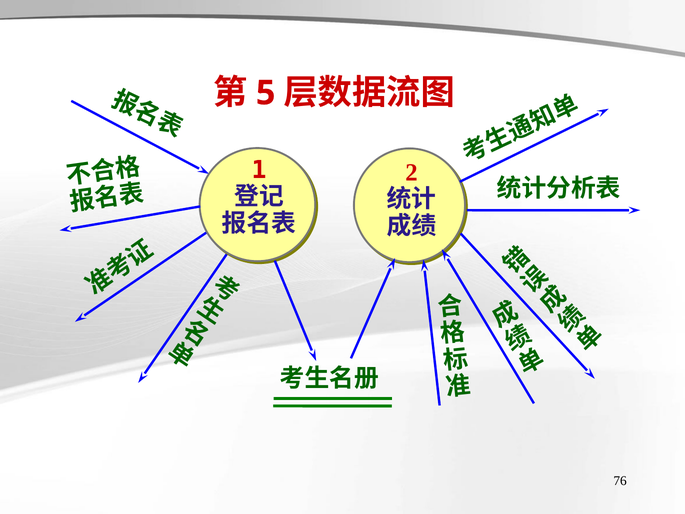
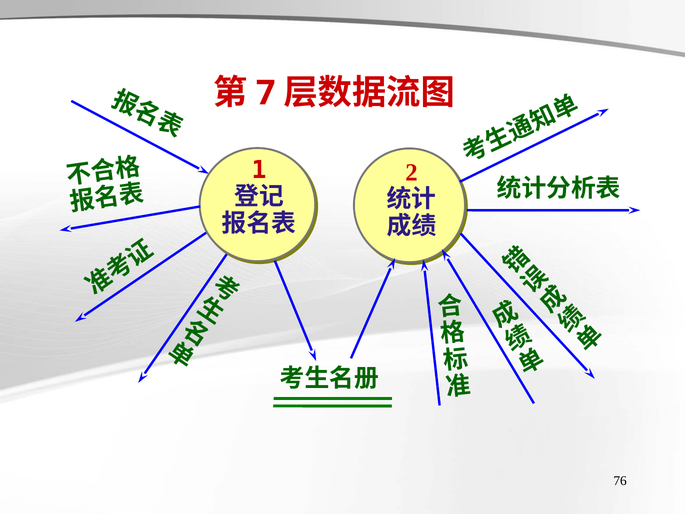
5: 5 -> 7 (266, 93)
